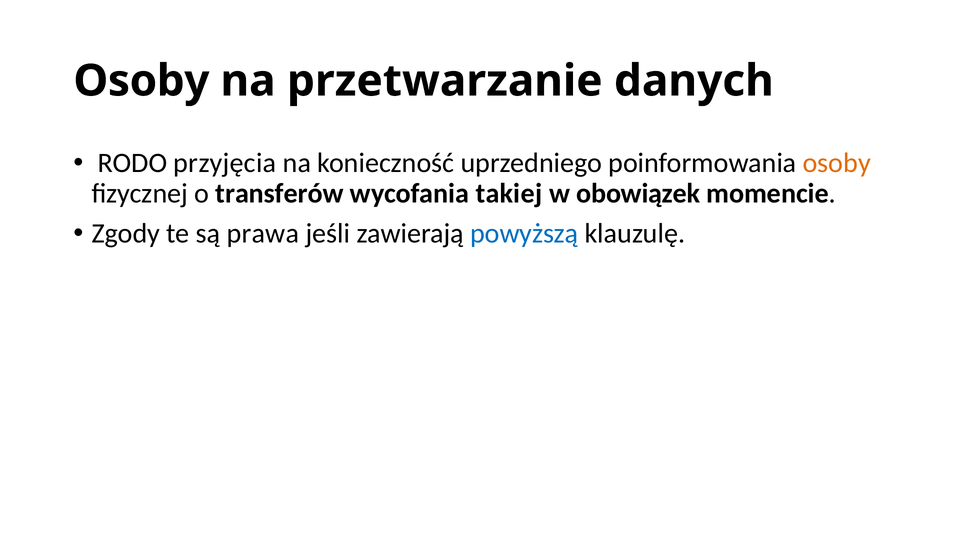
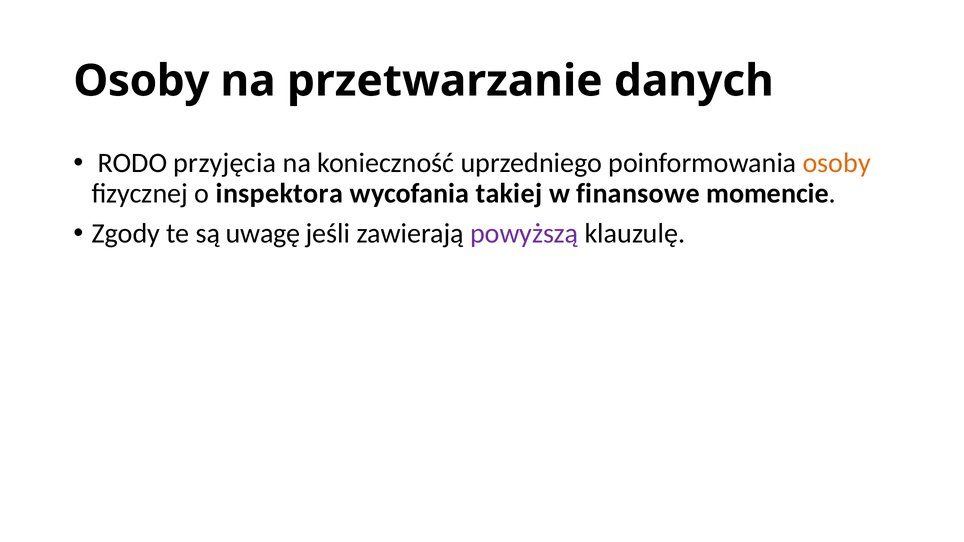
transferów: transferów -> inspektora (279, 193)
obowiązek: obowiązek -> finansowe (638, 193)
prawa: prawa -> uwagę (263, 234)
powyższą colour: blue -> purple (524, 234)
